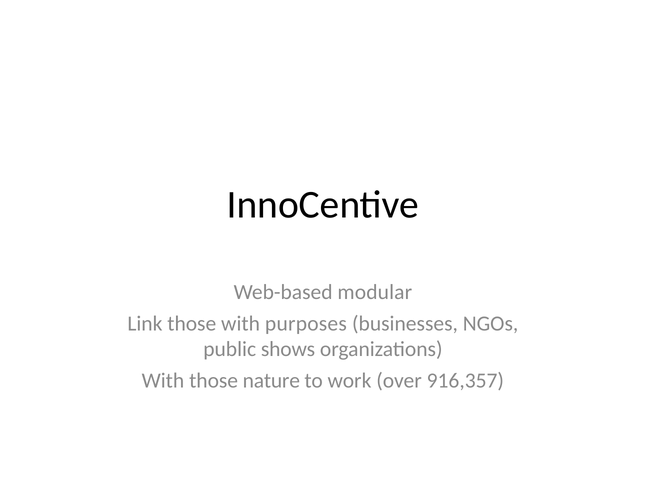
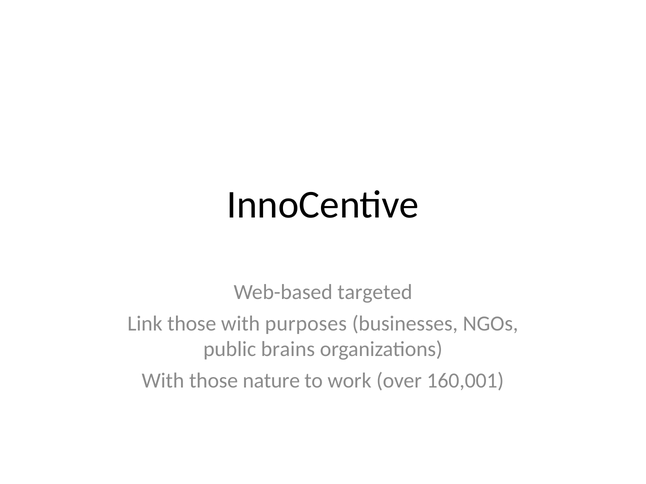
modular: modular -> targeted (375, 292)
shows: shows -> brains (288, 350)
916,357: 916,357 -> 160,001 (465, 381)
